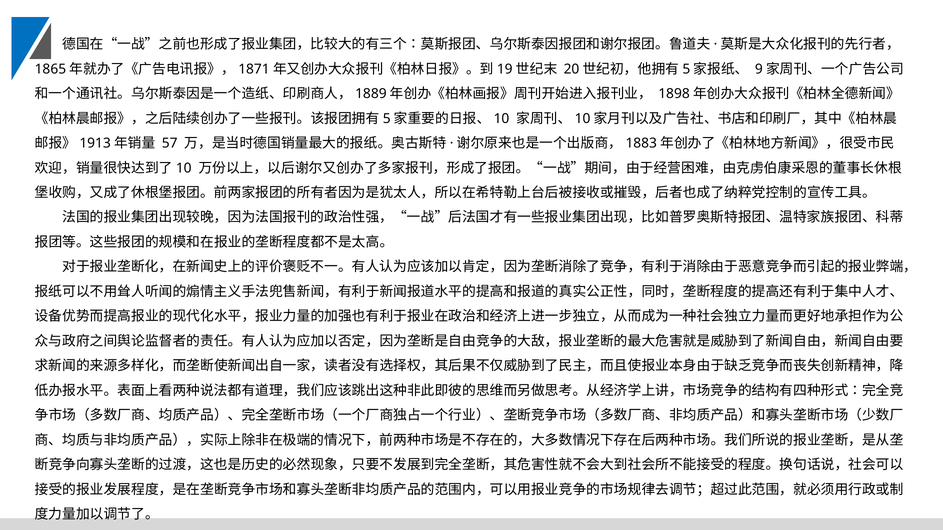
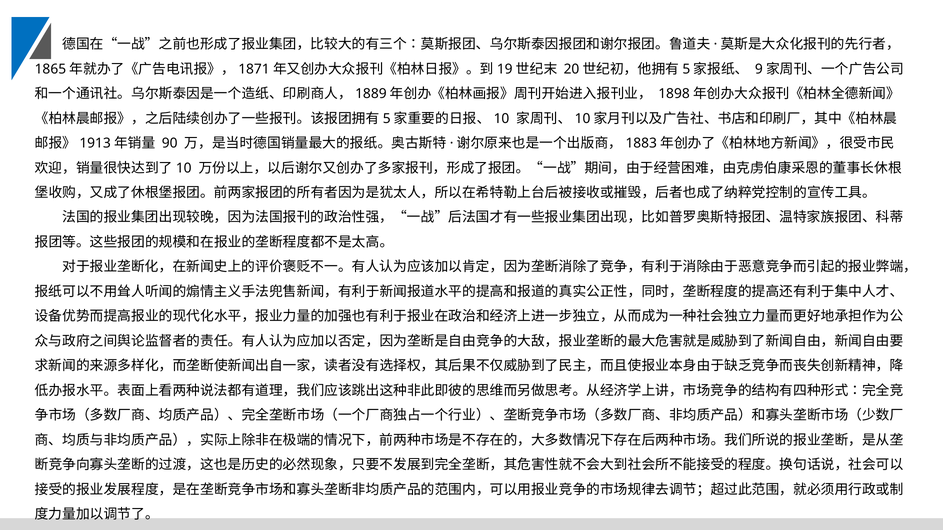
57: 57 -> 90 (170, 143)
